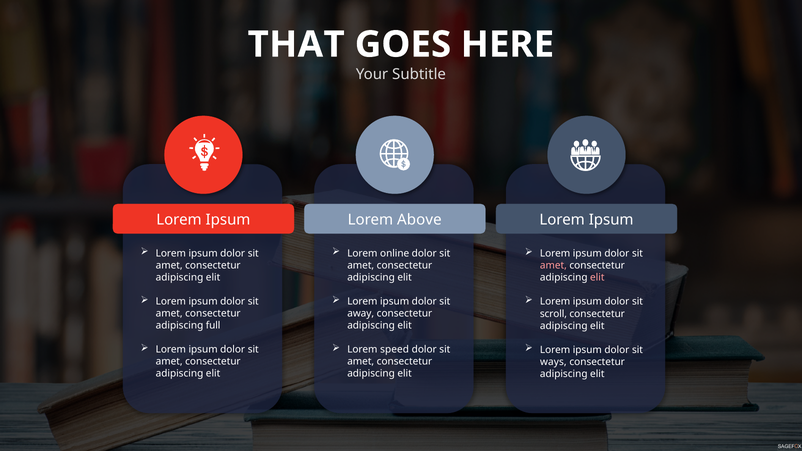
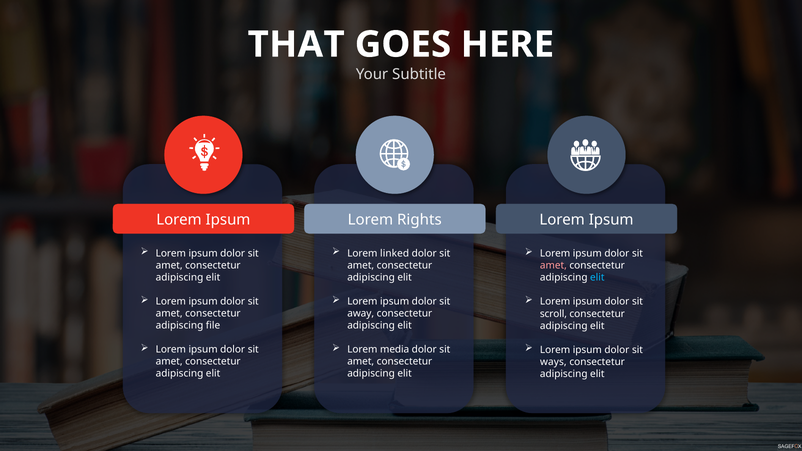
Above: Above -> Rights (419, 220)
online: online -> linked (395, 253)
elit colour: pink -> light blue (597, 278)
full: full -> file (213, 326)
speed: speed -> media (395, 350)
